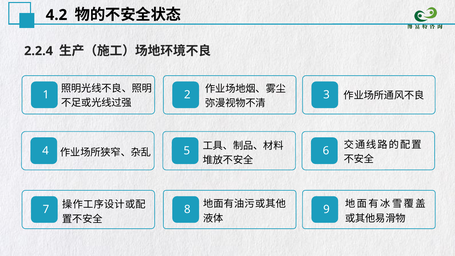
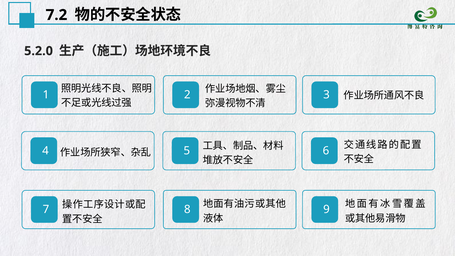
4.2: 4.2 -> 7.2 (56, 15)
2.2.4: 2.2.4 -> 5.2.0 (39, 51)
